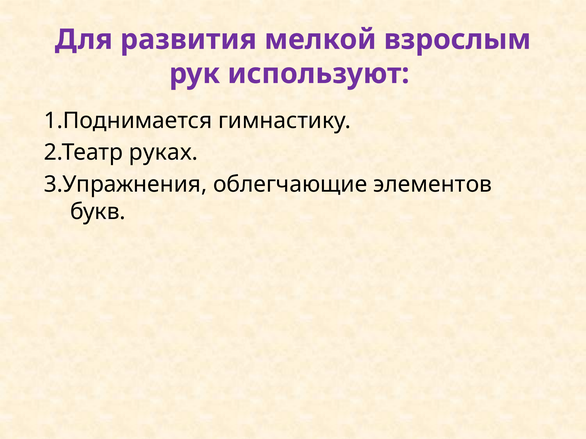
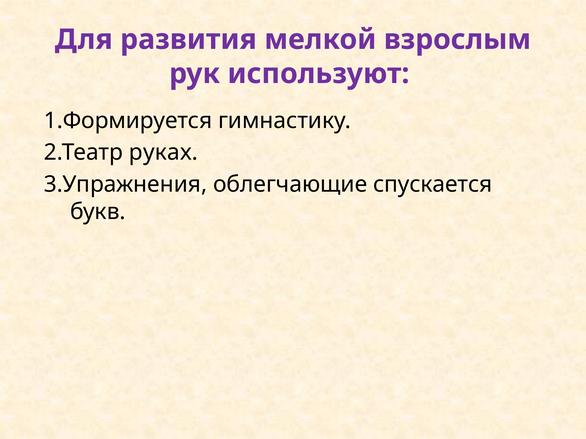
1.Поднимается: 1.Поднимается -> 1.Формируется (128, 121)
элементов: элементов -> спускается (433, 185)
